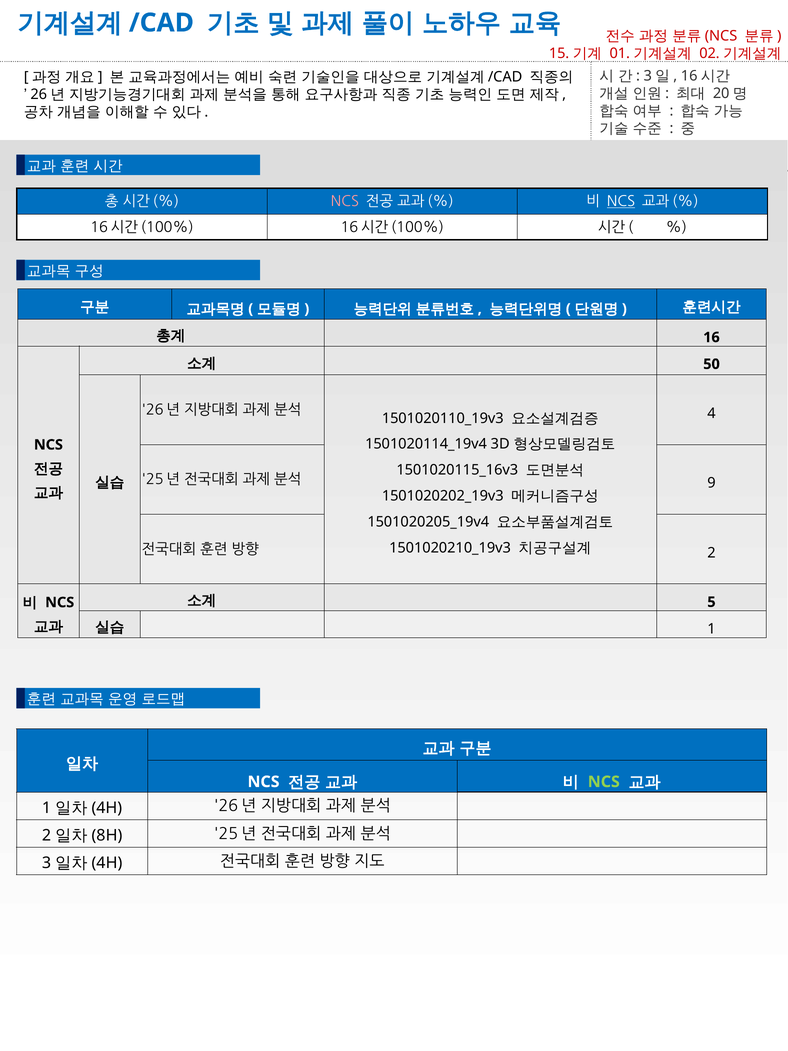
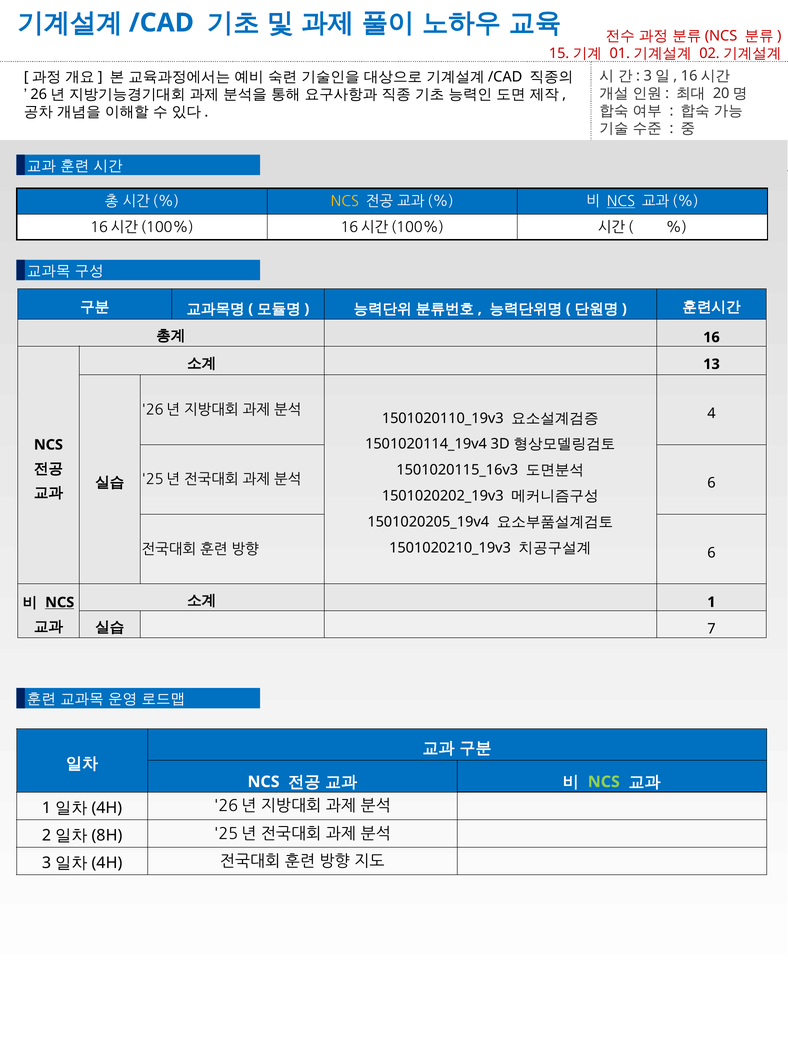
NCS colour: pink -> yellow (345, 201)
50: 50 -> 13 (712, 364)
9: 9 -> 6 (711, 483)
2: 2 -> 6 (711, 553)
5: 5 -> 1 (711, 602)
NCS underline: none -> present (60, 602)
1: 1 -> 7 (711, 629)
